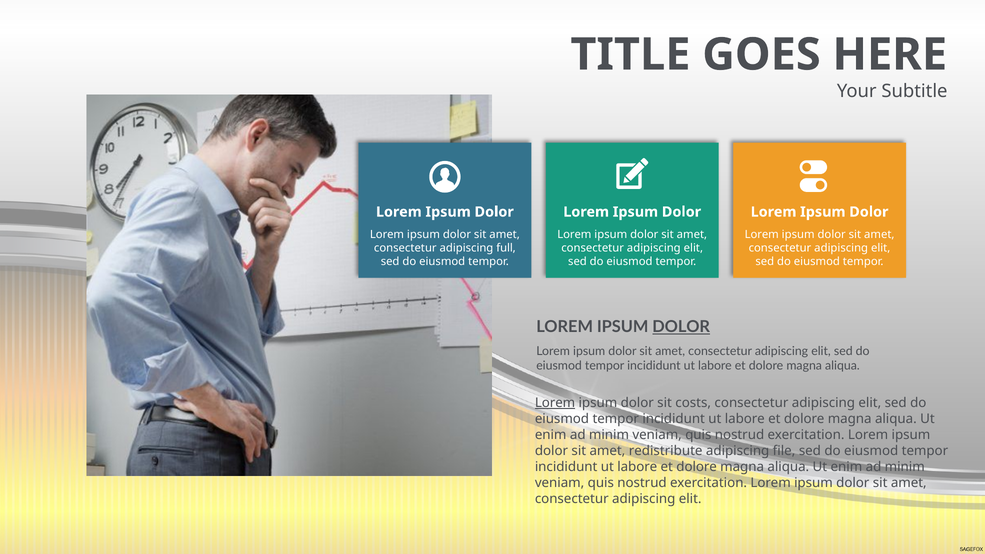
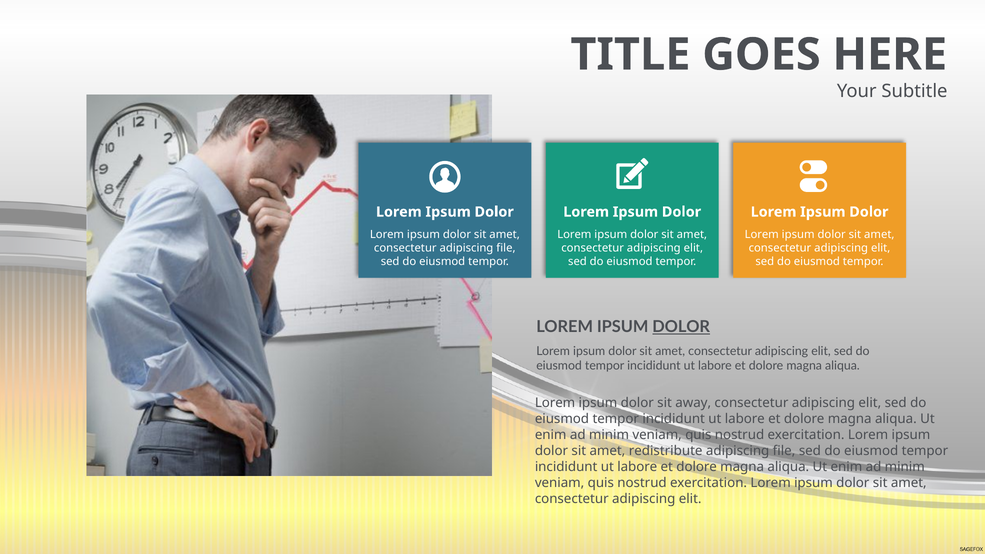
consectetur adipiscing full: full -> file (506, 248)
Lorem underline: present -> none (555, 403)
costs: costs -> away (693, 403)
